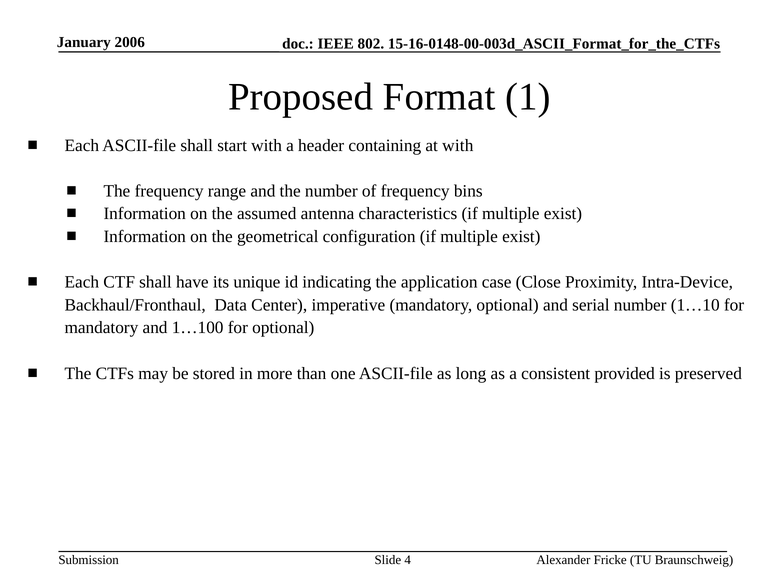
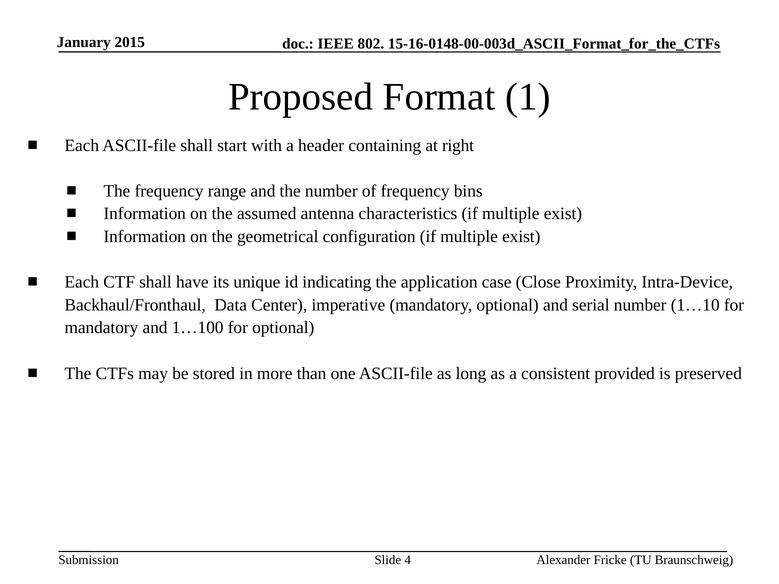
2006: 2006 -> 2015 (130, 43)
at with: with -> right (458, 145)
